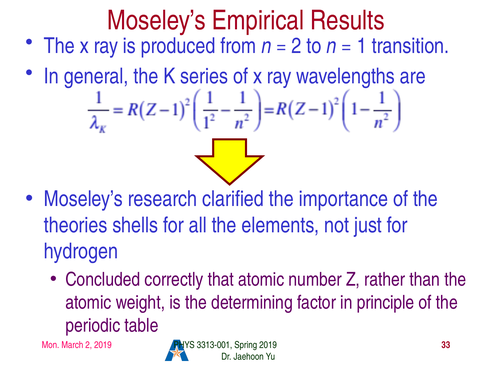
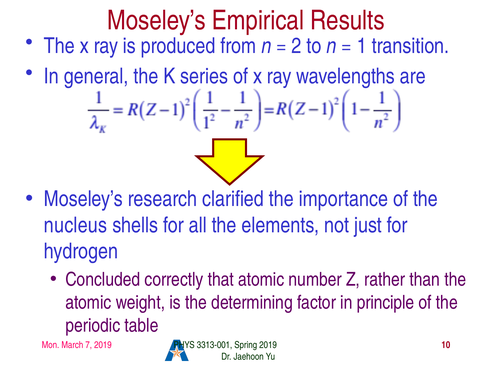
theories: theories -> nucleus (76, 225)
March 2: 2 -> 7 (89, 345)
33: 33 -> 10 (446, 345)
